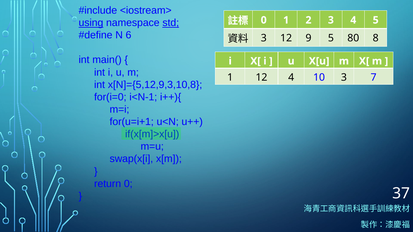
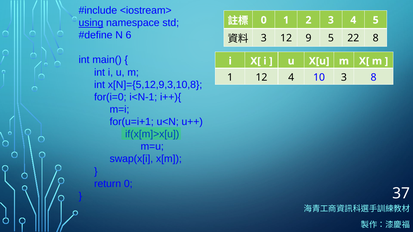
std underline: present -> none (171, 23)
80: 80 -> 22 (353, 38)
3 7: 7 -> 8 (374, 78)
